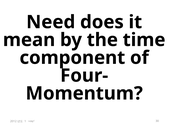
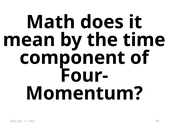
Need: Need -> Math (51, 22)
